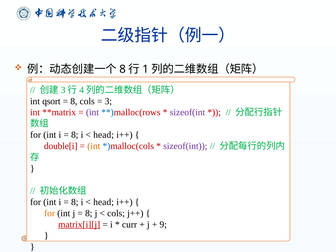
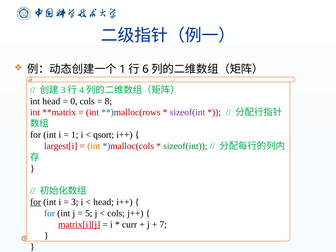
8: 8 -> 1 (123, 69)
1: 1 -> 6 (146, 69)
int qsort: qsort -> head (51, 101)
8: 8 -> 0 (74, 101)
3: 3 -> 8 (108, 101)
int colour: purple -> red (92, 112)
8: 8 -> 1 (75, 135)
head: head -> qsort (104, 135)
double[i: double[i -> largest[i (61, 146)
sizeof(int colour: purple -> green (185, 146)
for underline: none -> present (36, 202)
8: 8 -> 3 (75, 202)
for colour: orange -> blue (50, 213)
8: 8 -> 5 (89, 213)
9: 9 -> 7 (163, 224)
